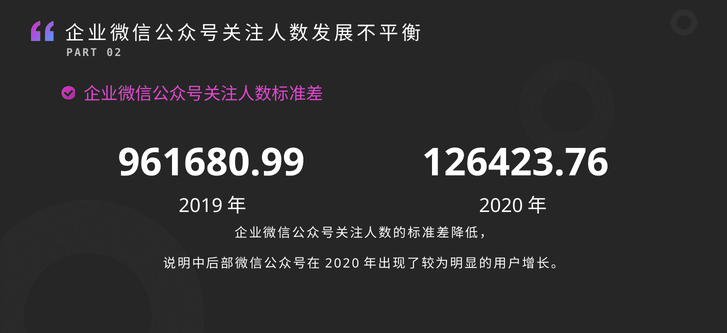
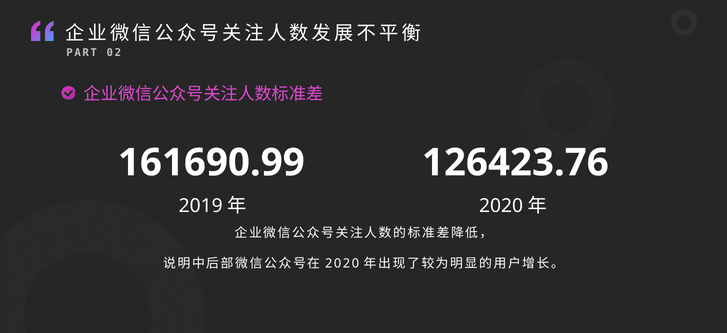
961680.99: 961680.99 -> 161690.99 (211, 163)
